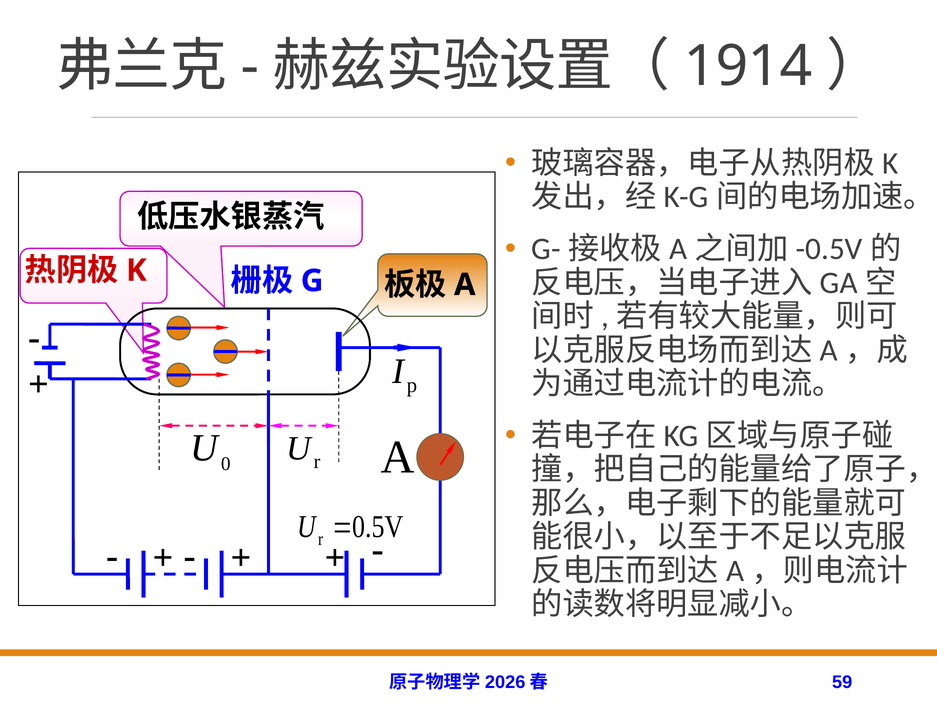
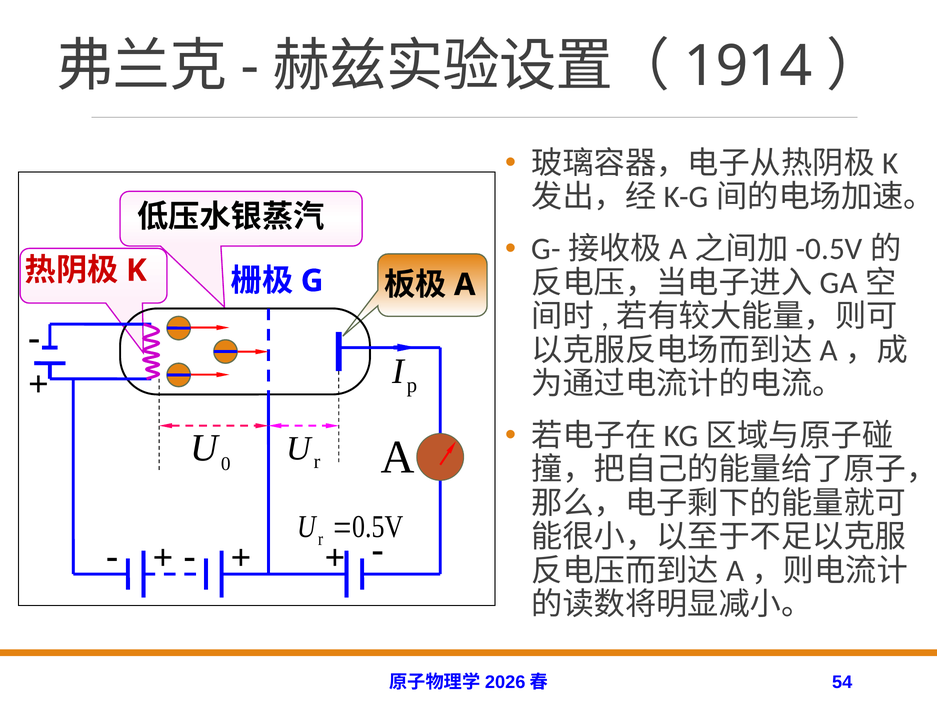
59: 59 -> 54 (842, 682)
